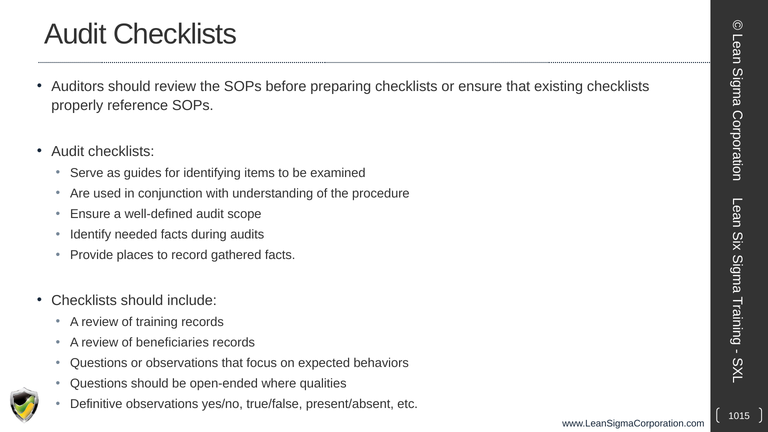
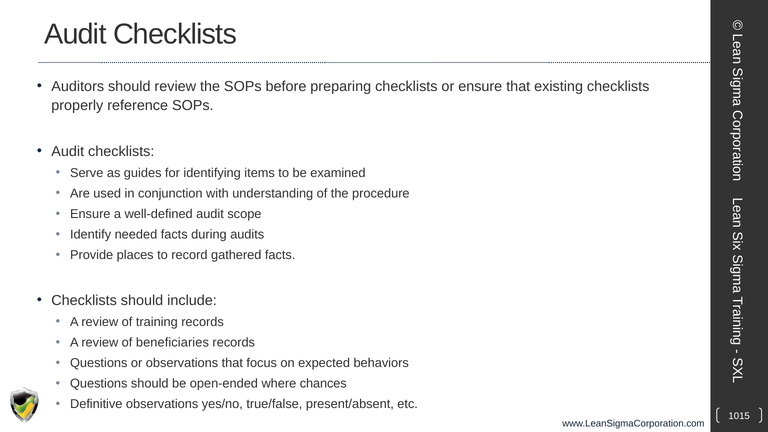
qualities: qualities -> chances (323, 384)
